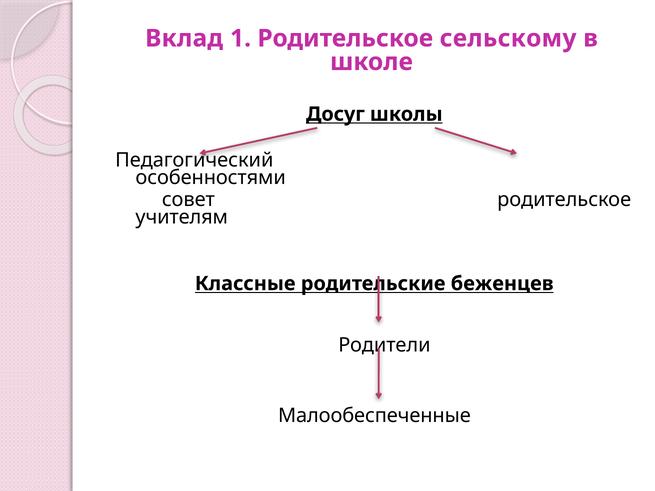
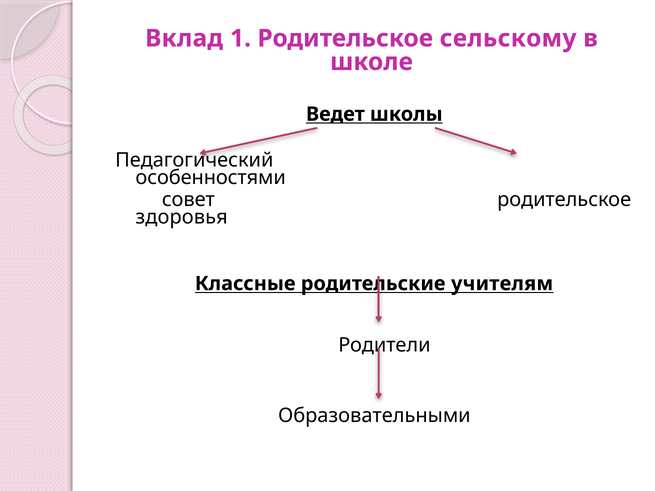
Досуг: Досуг -> Ведет (335, 114)
учителям: учителям -> здоровья (182, 217)
беженцев: беженцев -> учителям (502, 284)
Малообеспеченные: Малообеспеченные -> Образовательными (374, 416)
